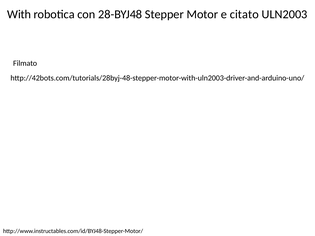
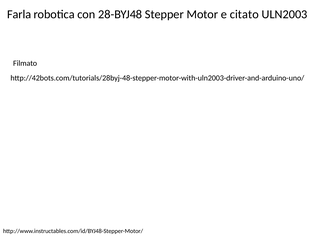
With: With -> Farla (19, 14)
